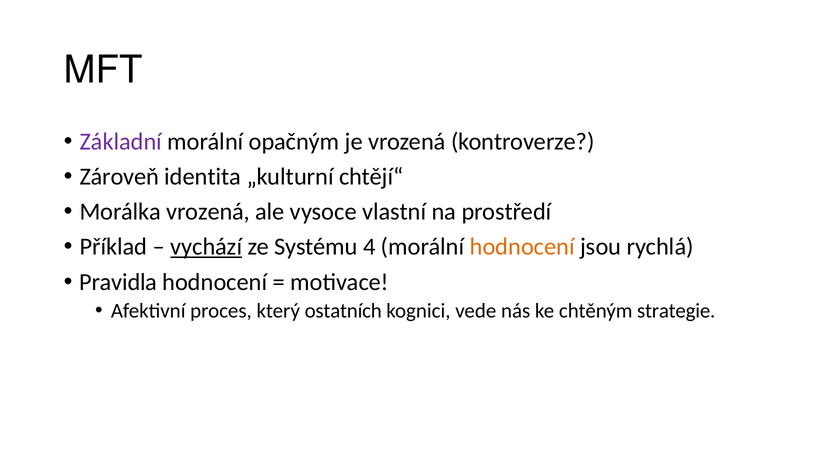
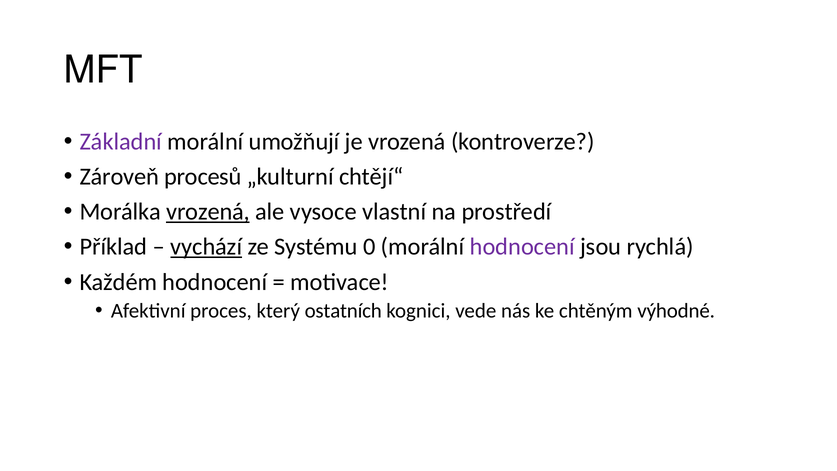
opačným: opačným -> umožňují (294, 142)
identita: identita -> procesů (203, 177)
vrozená underline: none -> present (208, 212)
4: 4 -> 0 (369, 247)
hodnocení colour: orange -> purple (522, 247)
Pravidla: Pravidla -> Každém (118, 282)
strategie: strategie -> výhodné (676, 311)
